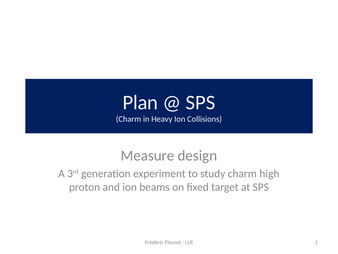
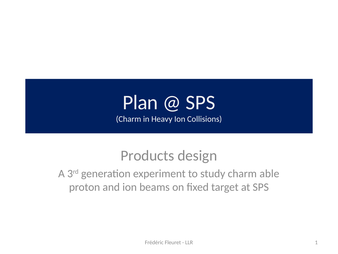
Measure: Measure -> Products (147, 155)
high: high -> able (269, 173)
